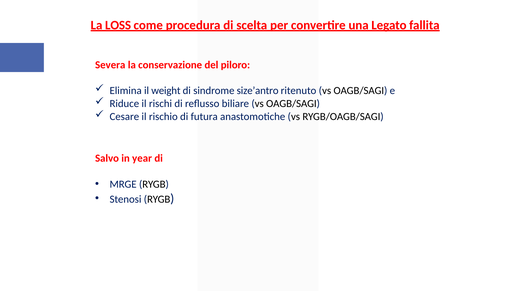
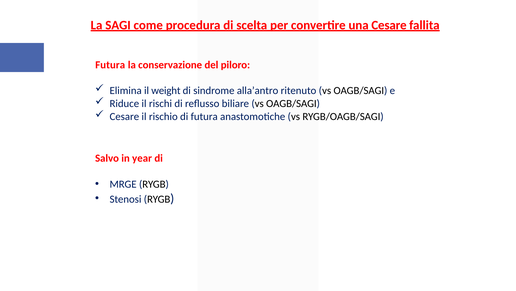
LOSS: LOSS -> SAGI (118, 25)
una Legato: Legato -> Cesare (389, 25)
Severa: Severa -> Futura (110, 65)
size’antro: size’antro -> alla’antro (258, 90)
